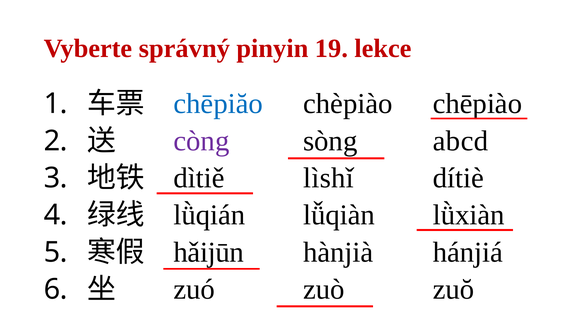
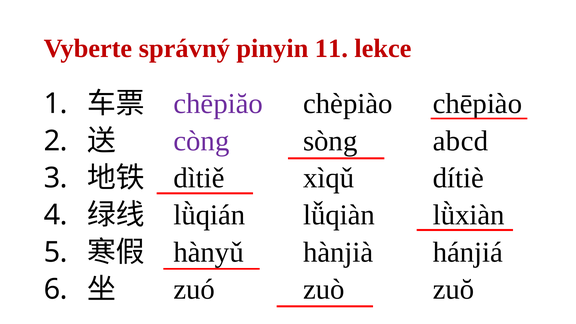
19: 19 -> 11 (331, 48)
chēpiăo colour: blue -> purple (218, 104)
lìshǐ: lìshǐ -> xìqǔ (329, 178)
hǎijūn: hǎijūn -> hànyǔ (209, 252)
